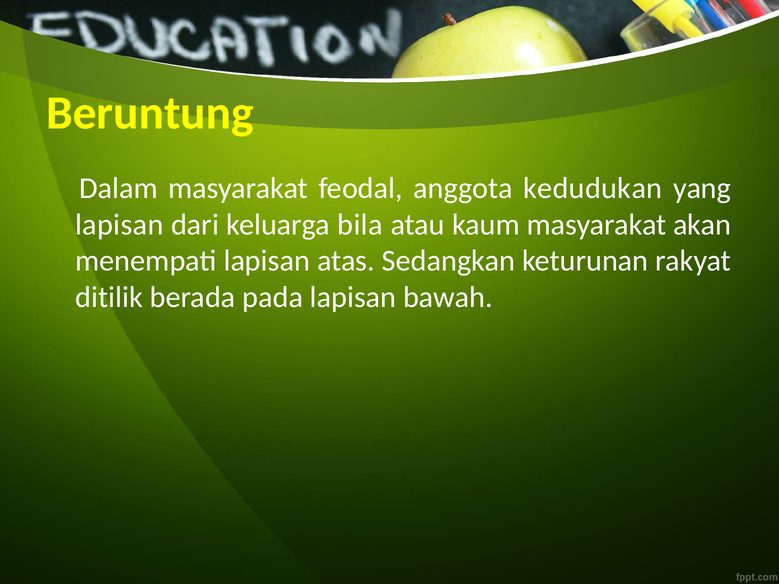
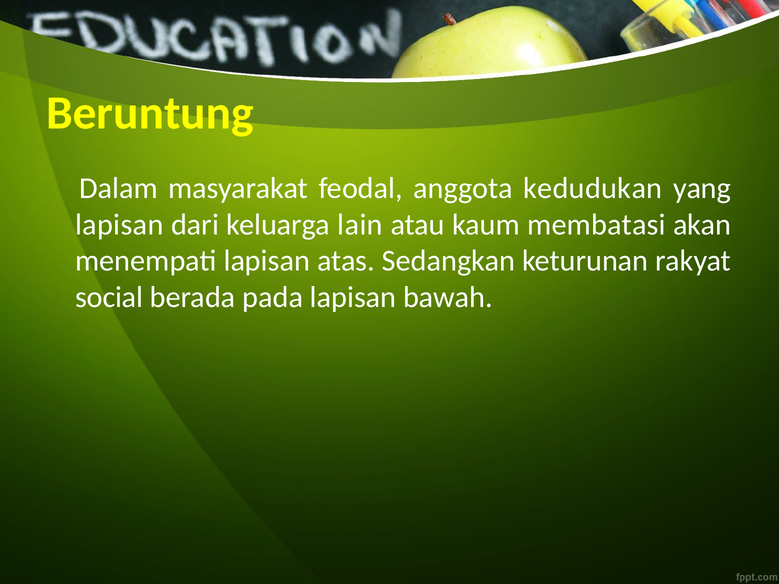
bila: bila -> lain (360, 225)
kaum masyarakat: masyarakat -> membatasi (596, 225)
ditilik: ditilik -> social (109, 297)
